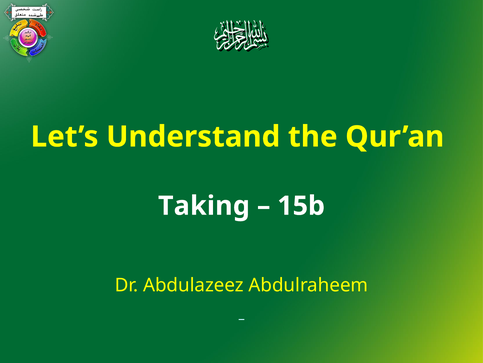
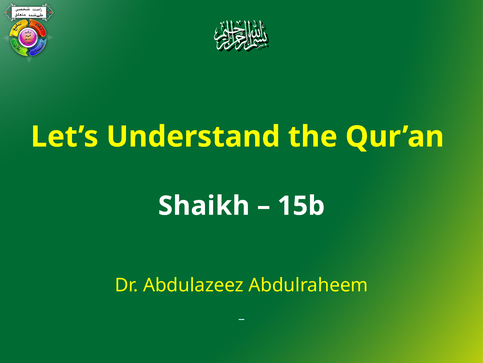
Taking: Taking -> Shaikh (204, 206)
